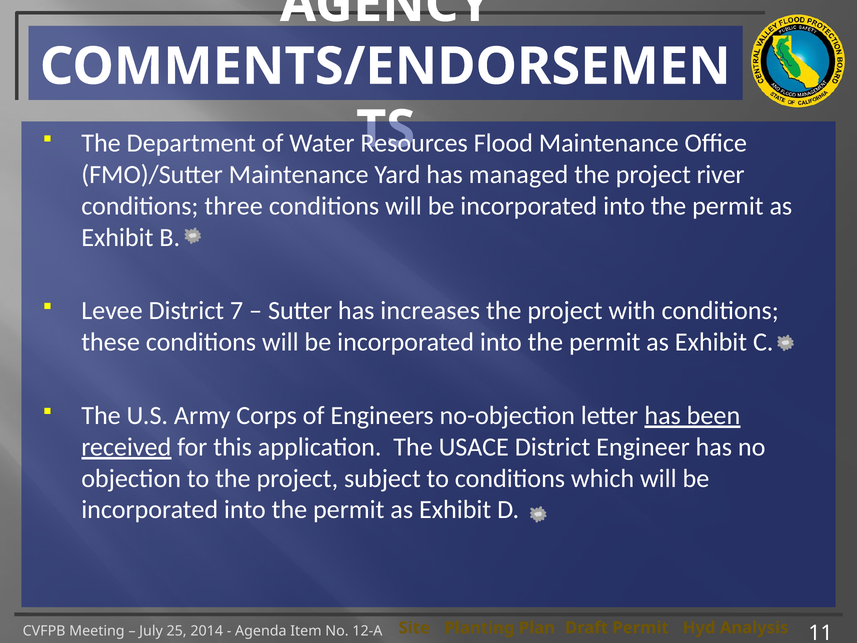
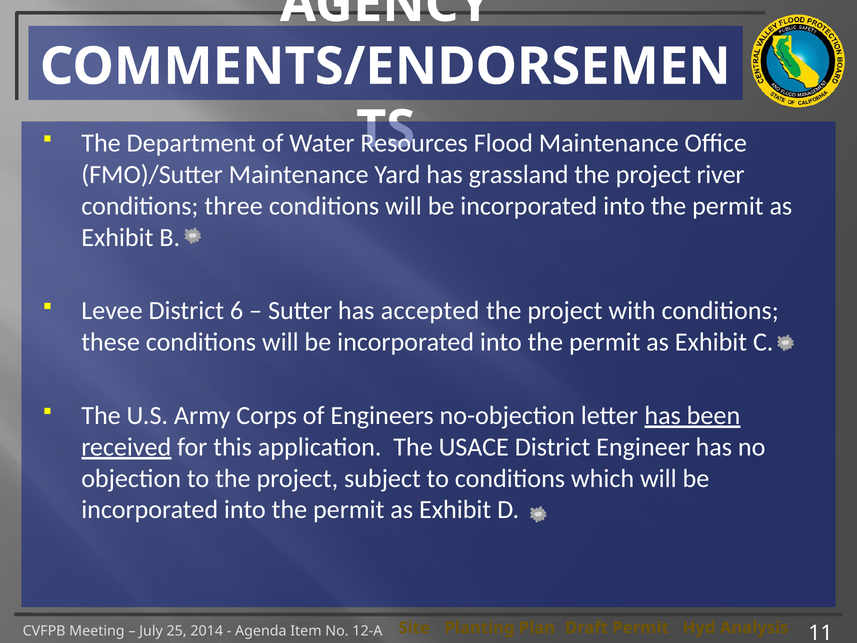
managed: managed -> grassland (519, 175)
7: 7 -> 6 (237, 311)
increases: increases -> accepted (430, 311)
